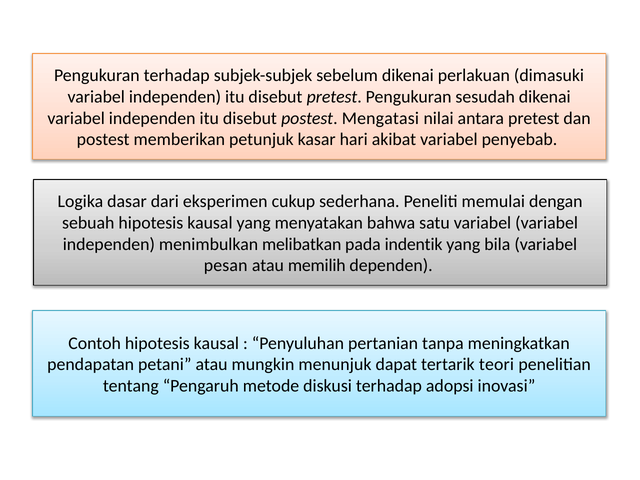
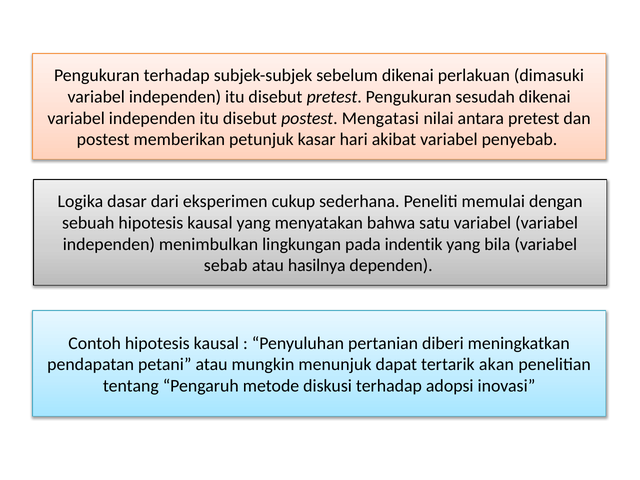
melibatkan: melibatkan -> lingkungan (302, 244)
pesan: pesan -> sebab (226, 266)
memilih: memilih -> hasilnya (317, 266)
tanpa: tanpa -> diberi (443, 343)
teori: teori -> akan (496, 365)
